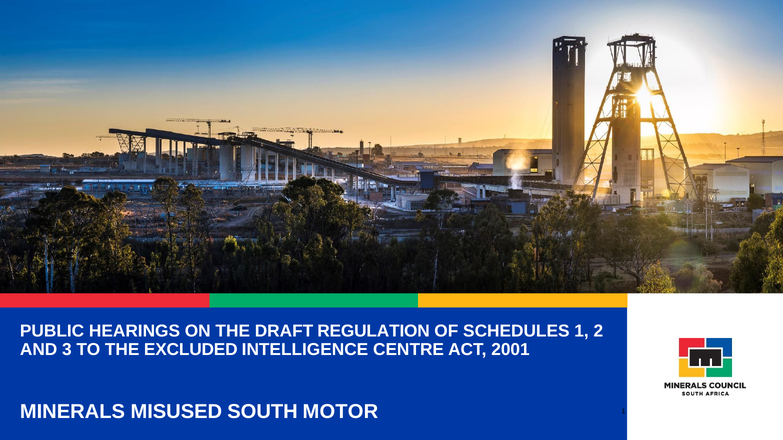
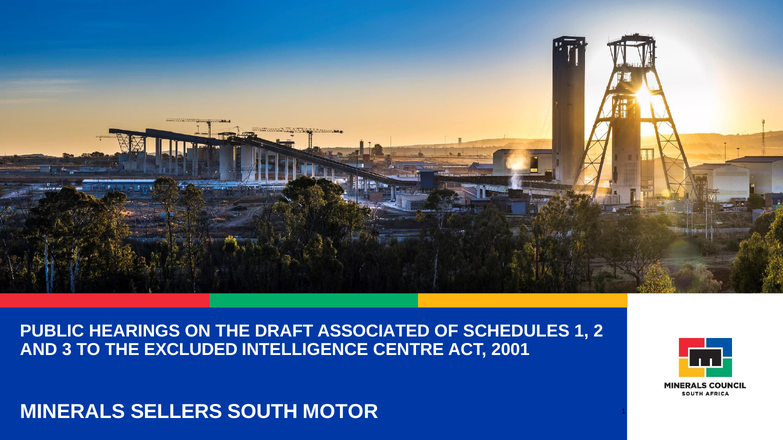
REGULATION: REGULATION -> ASSOCIATED (374, 331)
MISUSED: MISUSED -> SELLERS (176, 412)
